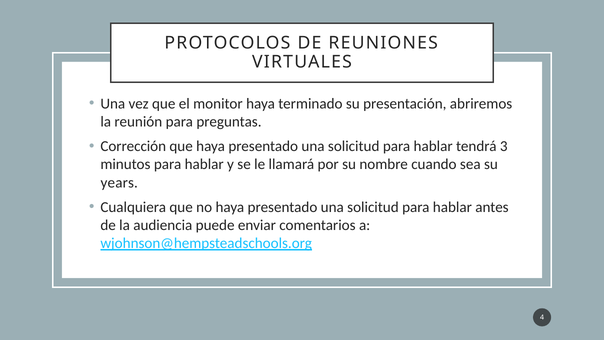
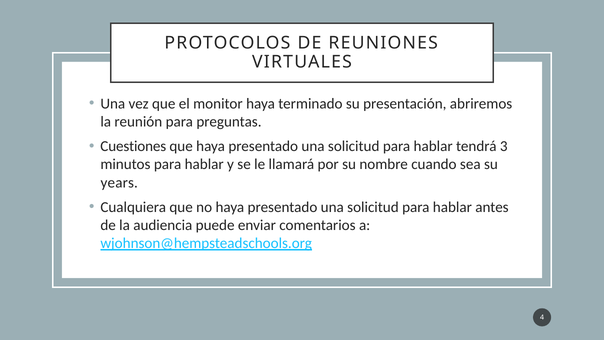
Corrección: Corrección -> Cuestiones (133, 146)
